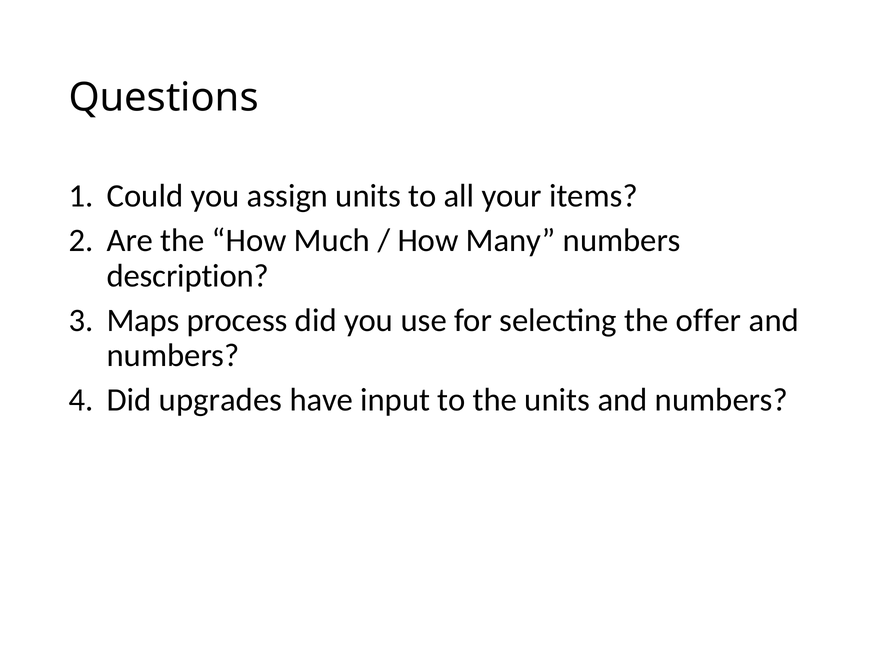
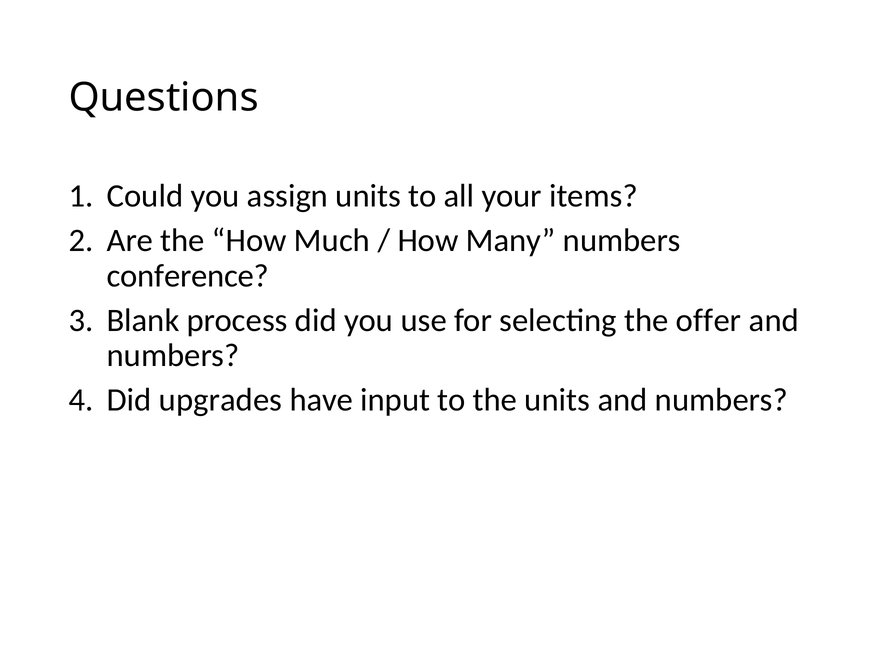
description: description -> conference (188, 276)
Maps: Maps -> Blank (143, 320)
